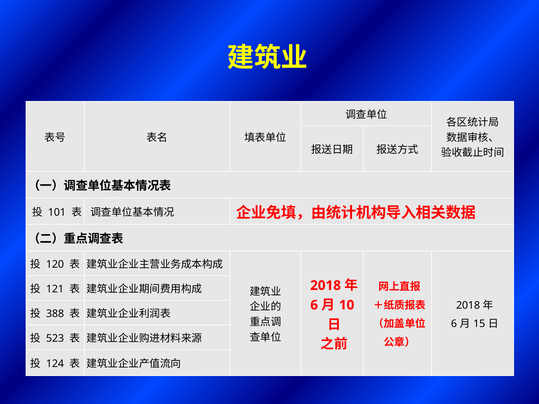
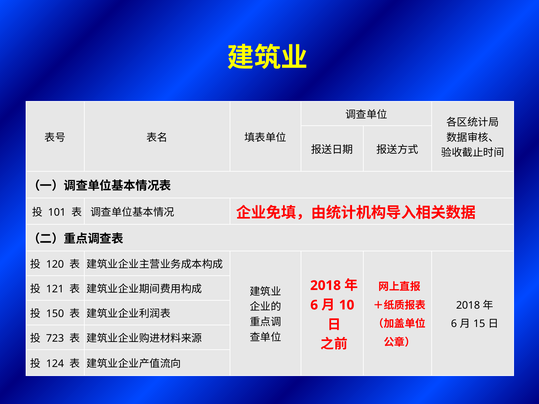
388: 388 -> 150 (55, 314)
523: 523 -> 723 (55, 339)
